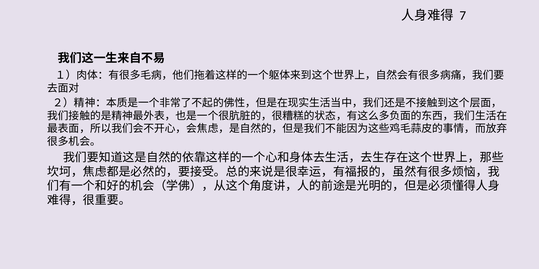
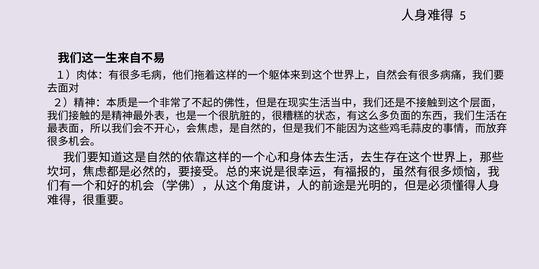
7: 7 -> 5 (463, 15)
